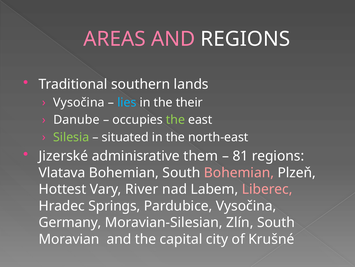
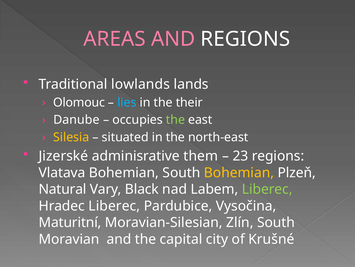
southern: southern -> lowlands (141, 84)
Vysočina: Vysočina -> Olomouc (79, 102)
Silesia colour: light green -> yellow (71, 137)
81: 81 -> 23 (240, 156)
Bohemian colour: pink -> yellow (239, 172)
Hottest: Hottest -> Natural (62, 189)
River: River -> Black (142, 189)
Liberec colour: pink -> light green (267, 189)
Hradec Springs: Springs -> Liberec (114, 205)
Germany: Germany -> Maturitní (70, 222)
